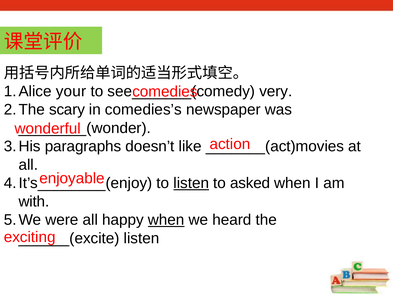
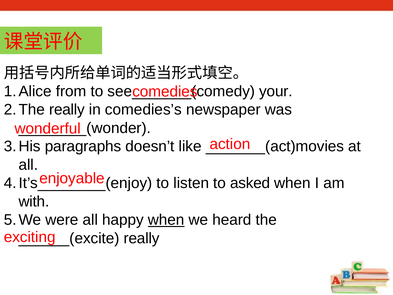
your: your -> from (71, 91)
very: very -> your (276, 91)
scary: scary -> really (67, 110)
listen underline: present -> none (191, 183)
listen: listen -> really (142, 238)
